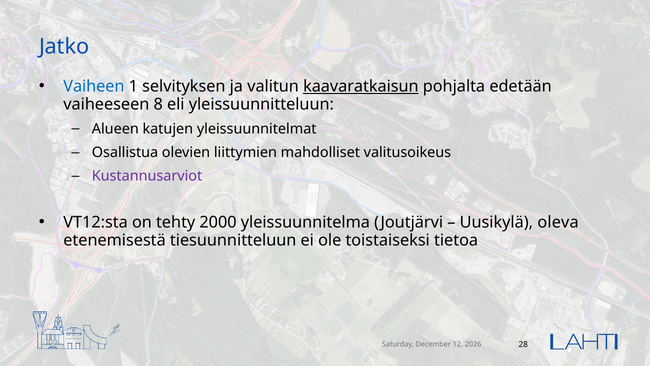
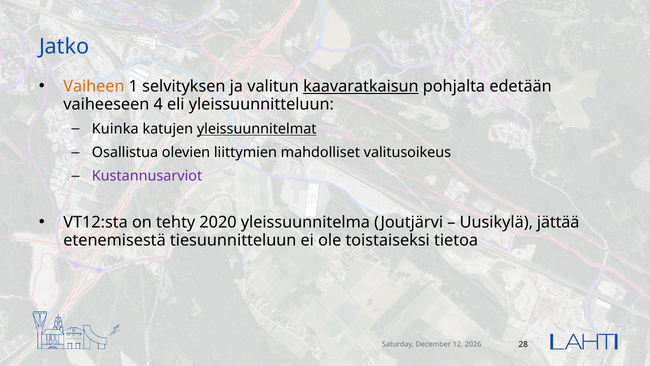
Vaiheen colour: blue -> orange (94, 86)
8: 8 -> 4 (158, 104)
Alueen: Alueen -> Kuinka (115, 129)
yleissuunnitelmat underline: none -> present (257, 129)
2000: 2000 -> 2020 (218, 222)
oleva: oleva -> jättää (558, 222)
